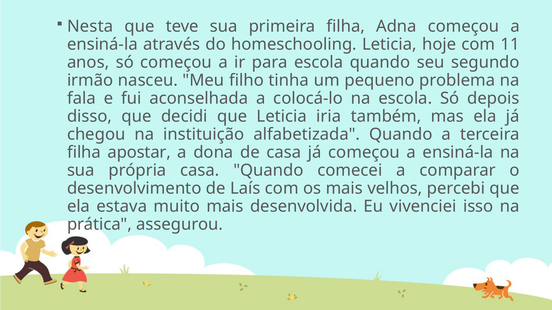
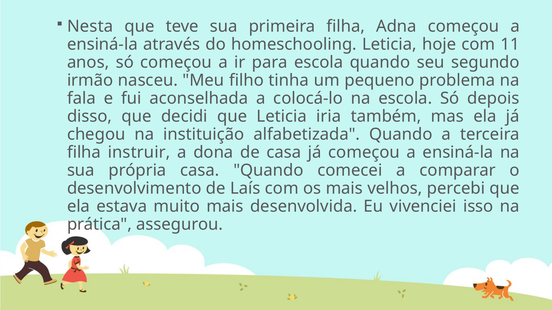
apostar: apostar -> instruir (139, 152)
